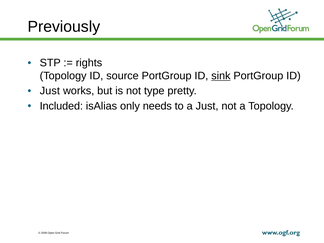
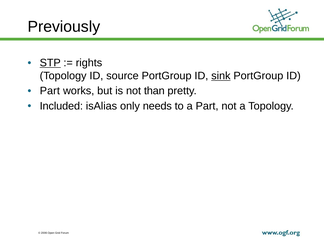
STP underline: none -> present (50, 63)
Just: Just -> Part (50, 91)
type: type -> than (154, 91)
a Just: Just -> Part (207, 106)
